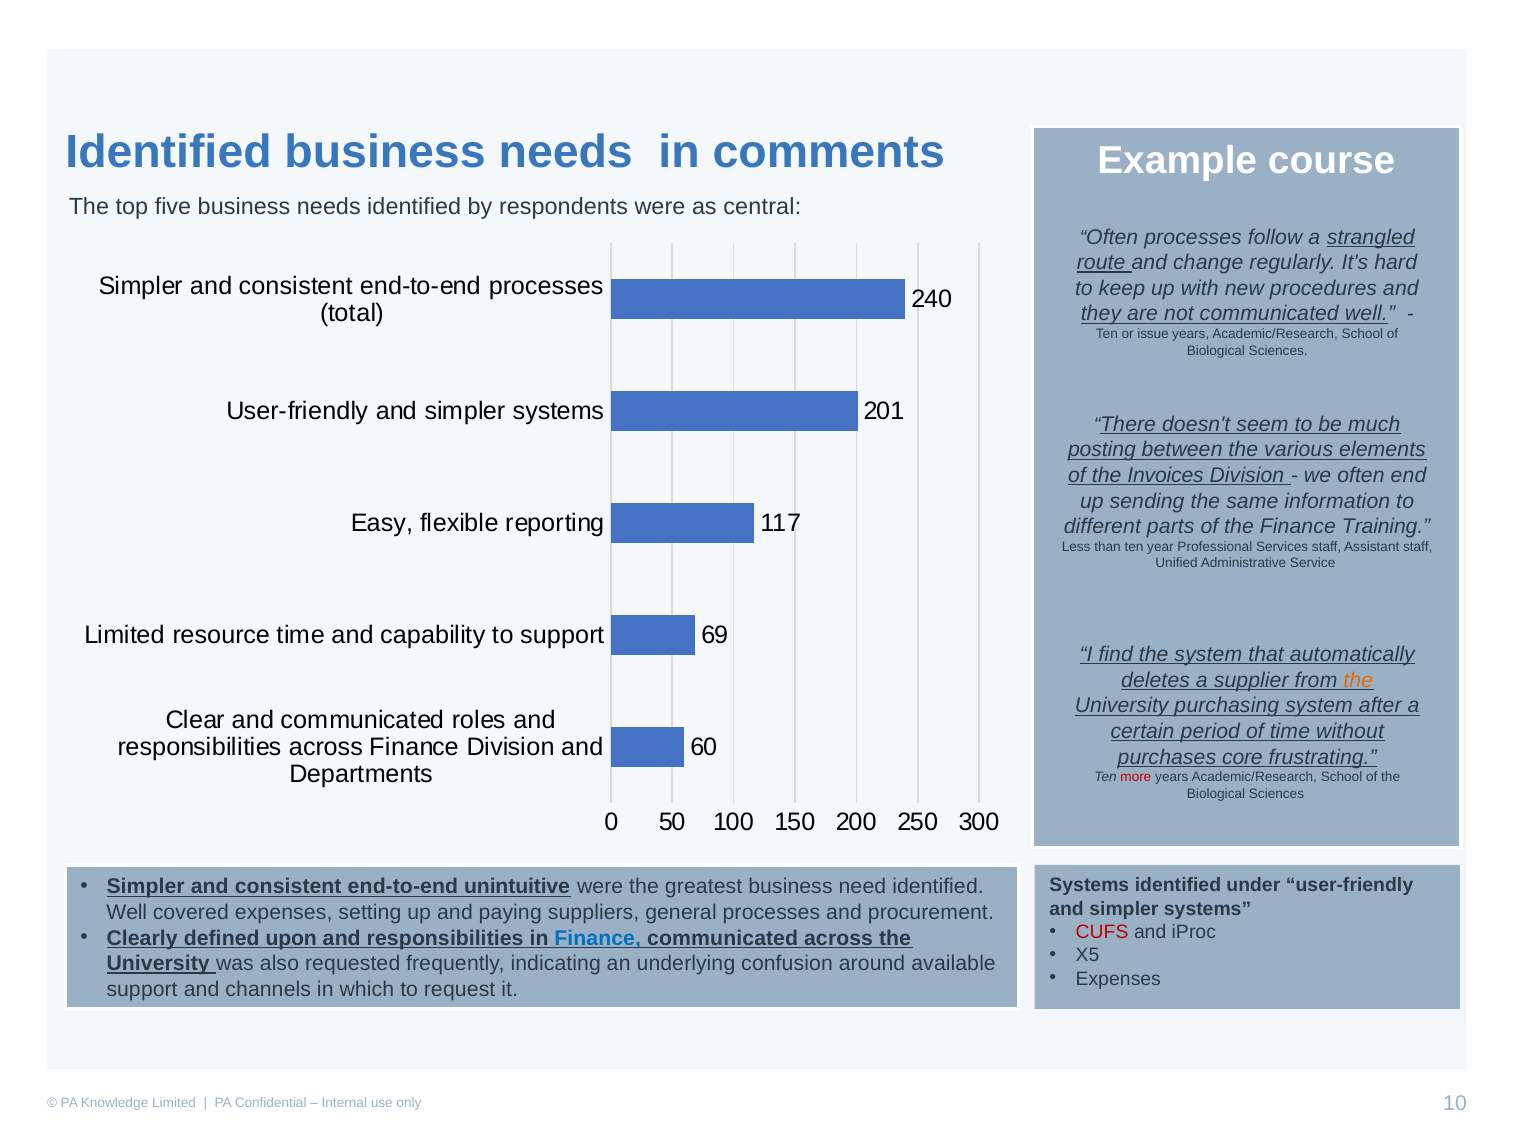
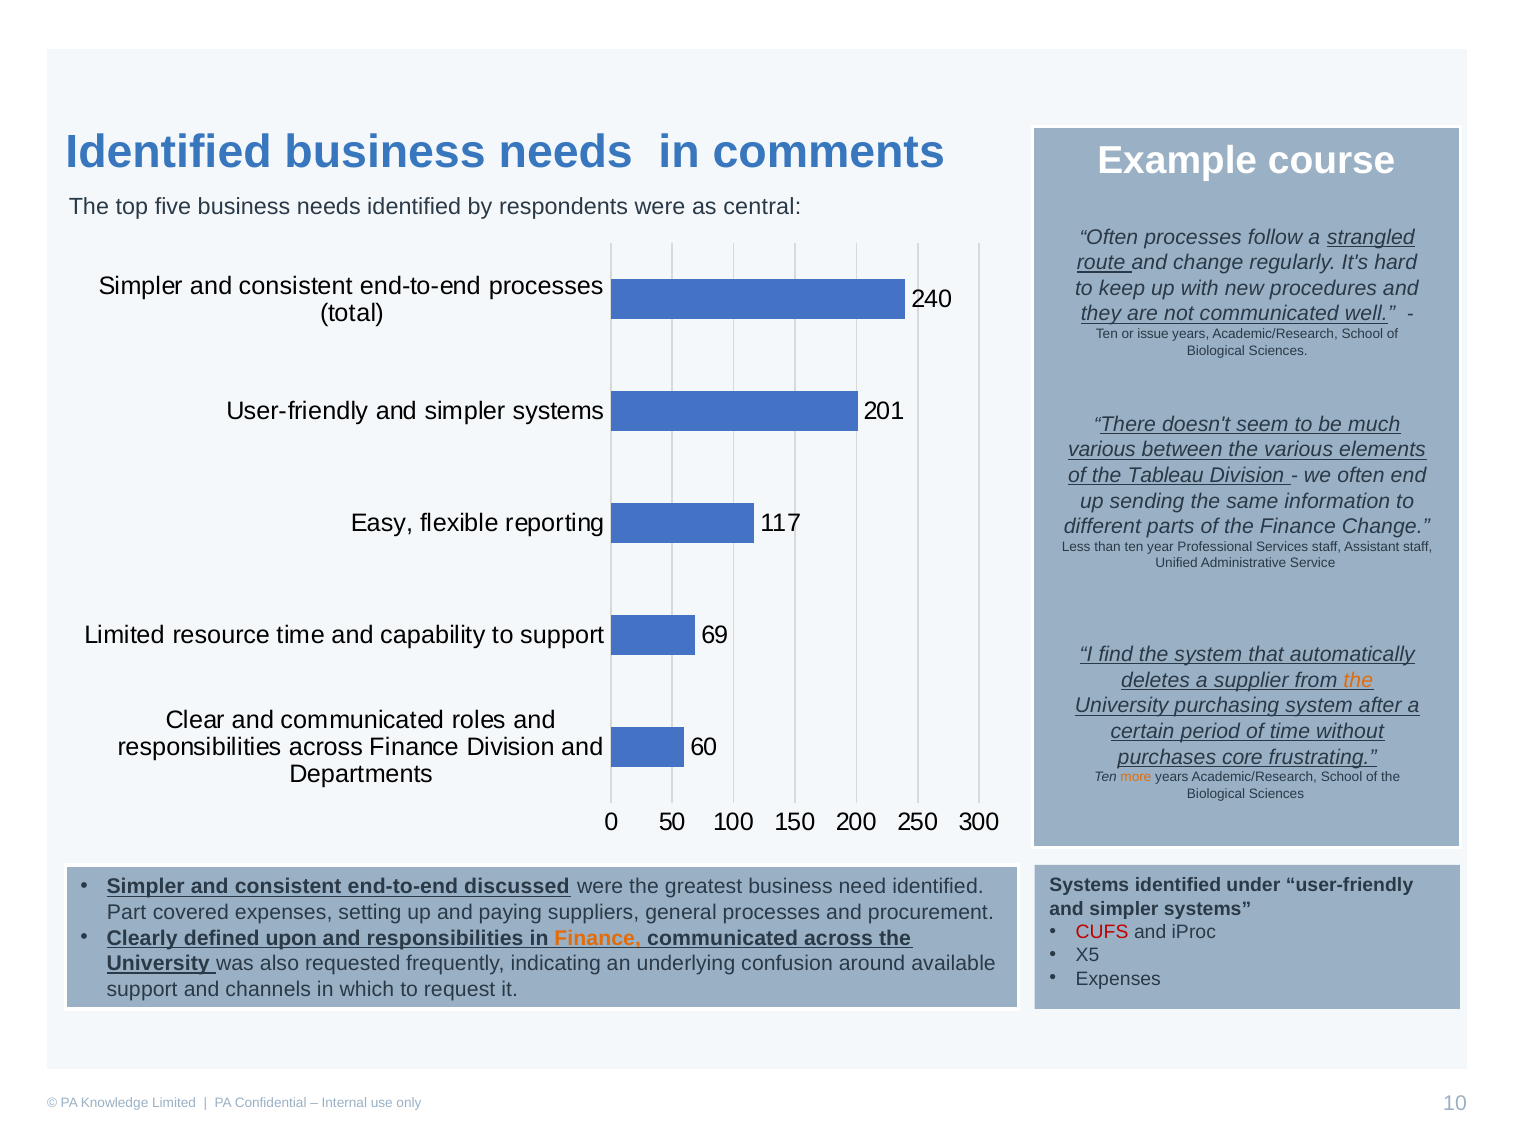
posting: posting -> various (1102, 450)
Invoices: Invoices -> Tableau (1166, 475)
Finance Training: Training -> Change (1386, 526)
more colour: red -> orange (1136, 777)
unintuitive: unintuitive -> discussed (517, 886)
Well: Well -> Part (127, 912)
Finance colour: blue -> orange (598, 938)
